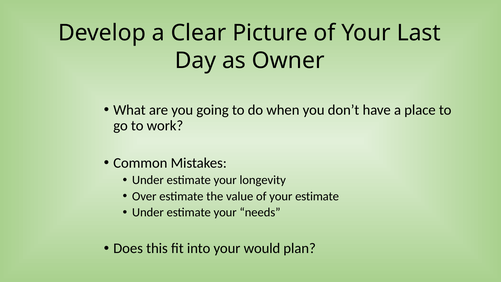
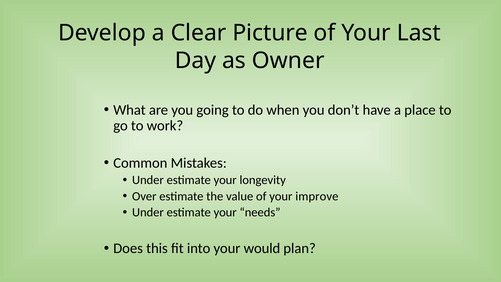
your estimate: estimate -> improve (317, 196)
